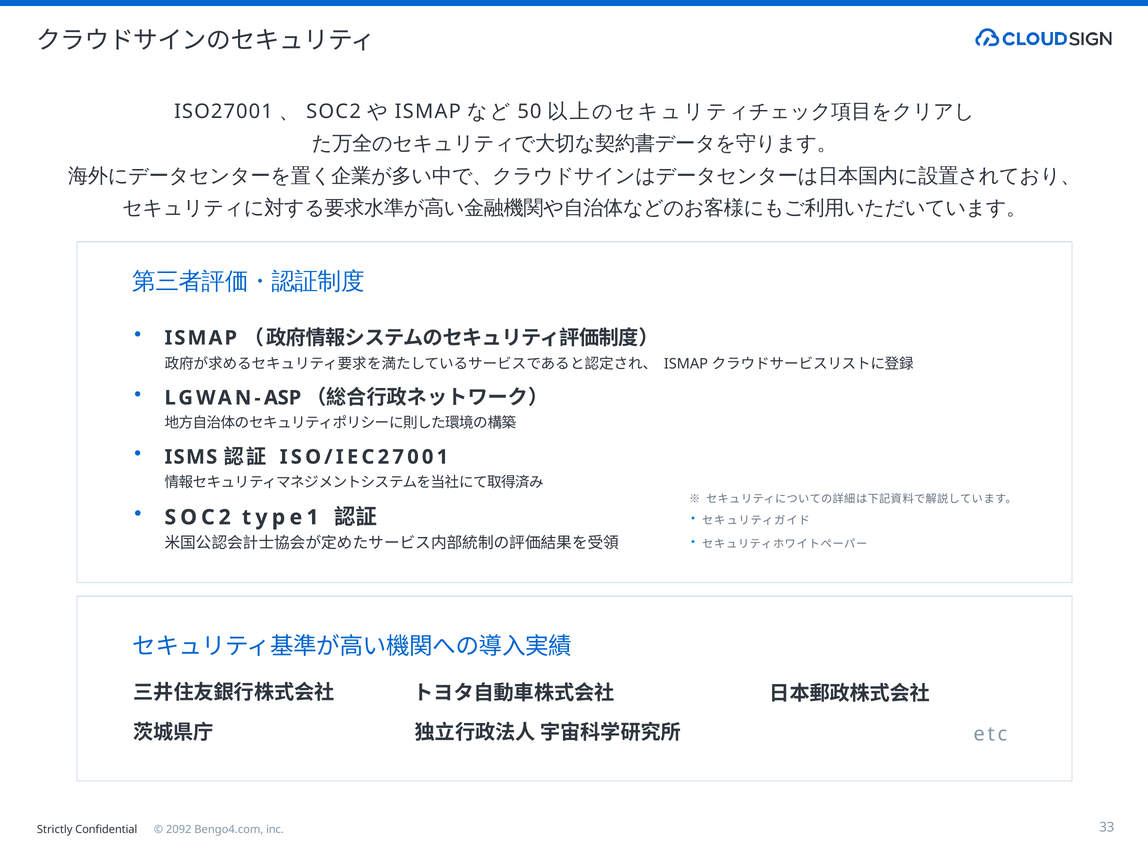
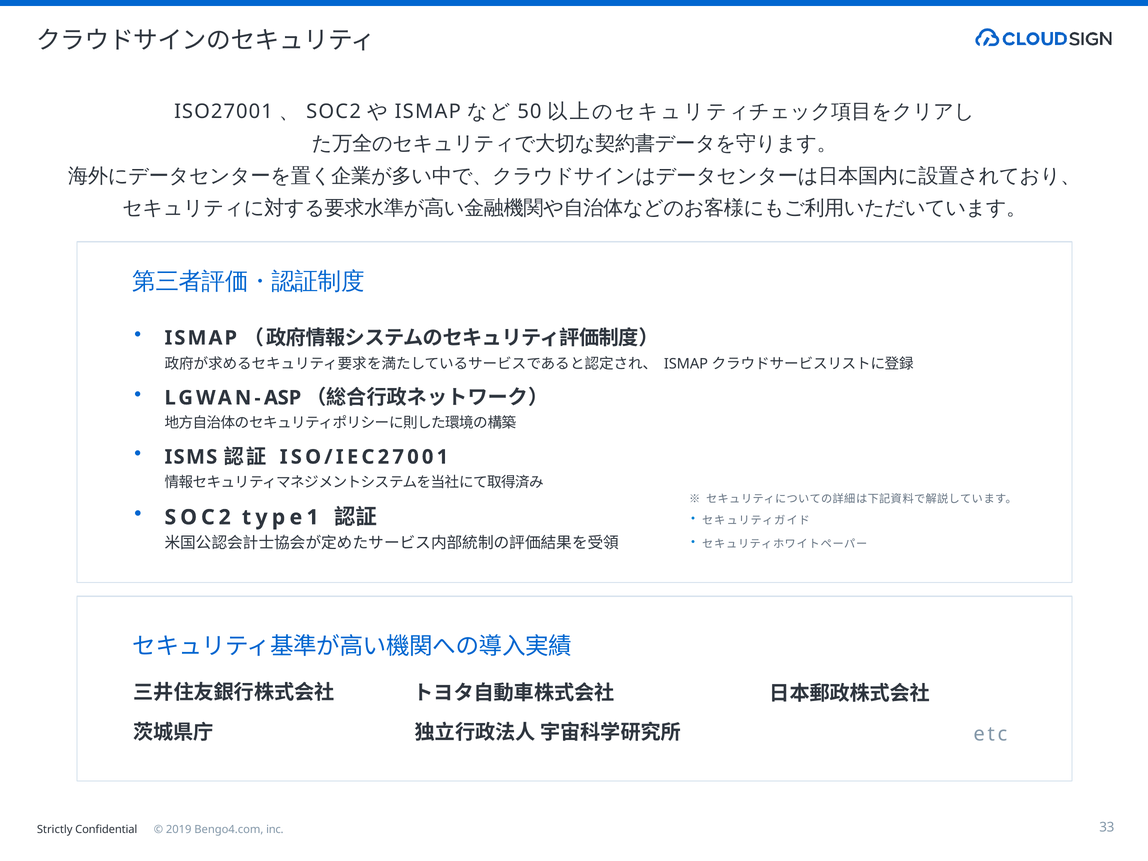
2092: 2092 -> 2019 (179, 830)
